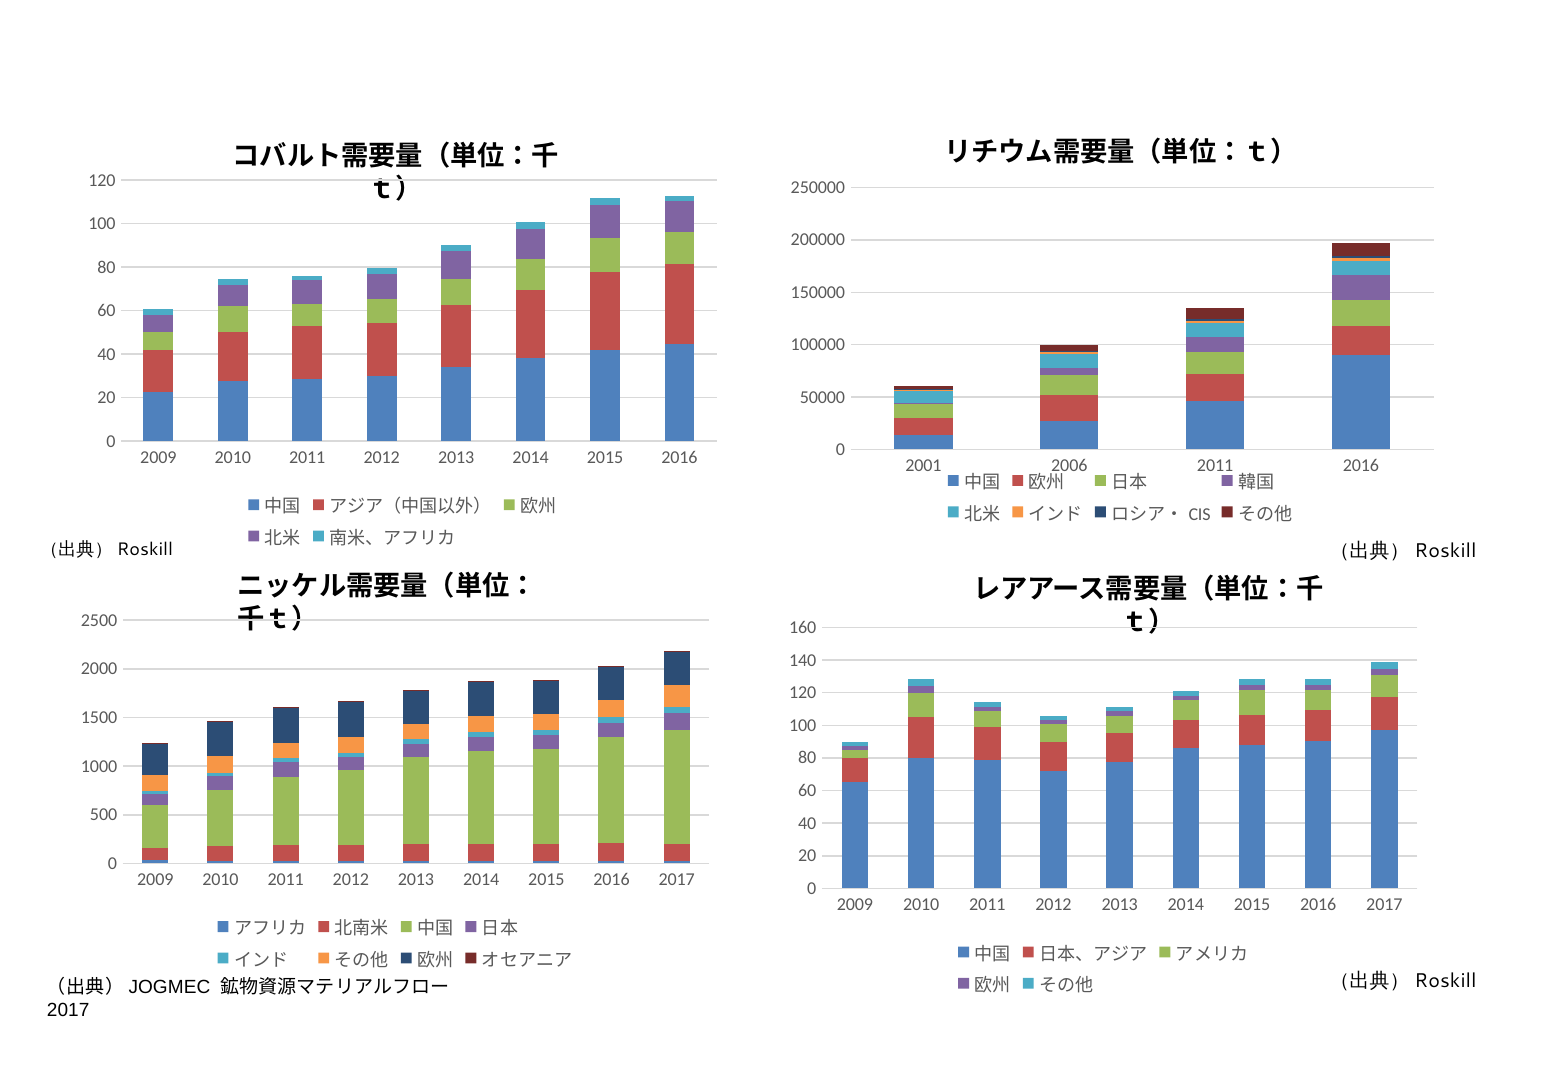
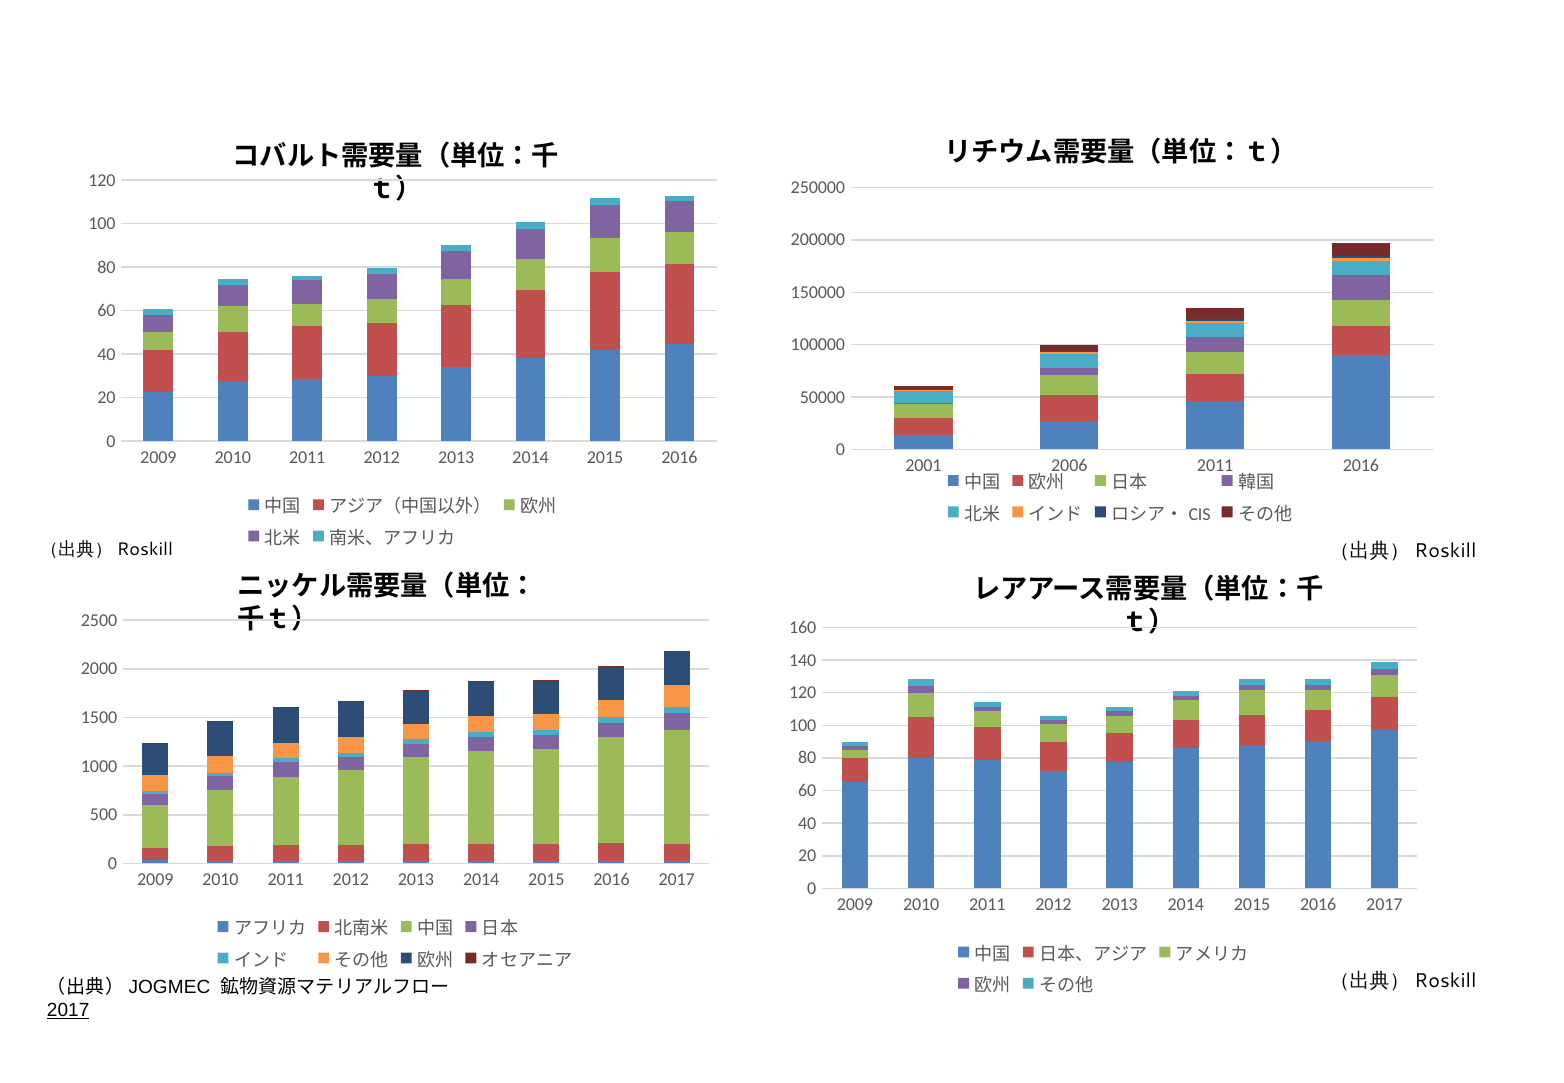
2017 underline: none -> present (68, 1010)
